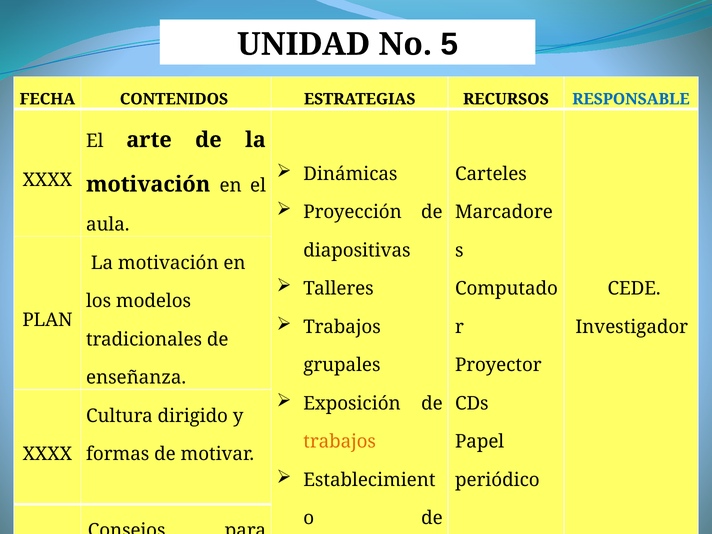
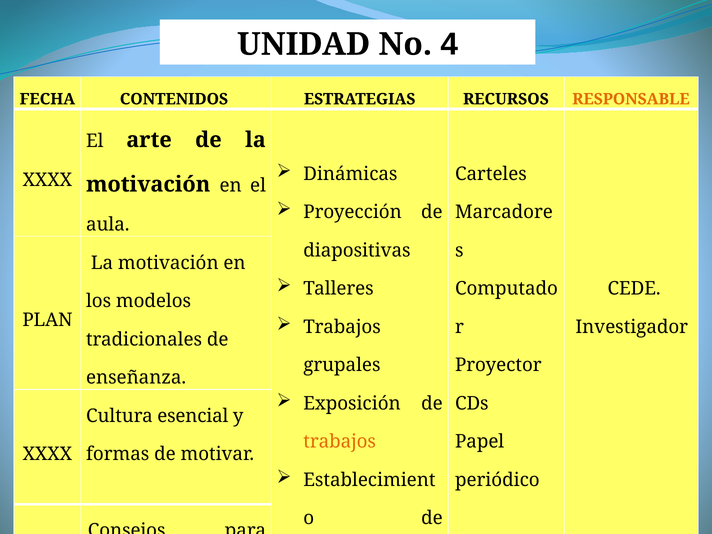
5: 5 -> 4 (449, 44)
RESPONSABLE colour: blue -> orange (631, 99)
dirigido: dirigido -> esencial (193, 416)
